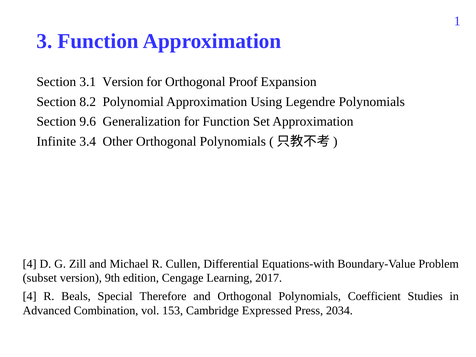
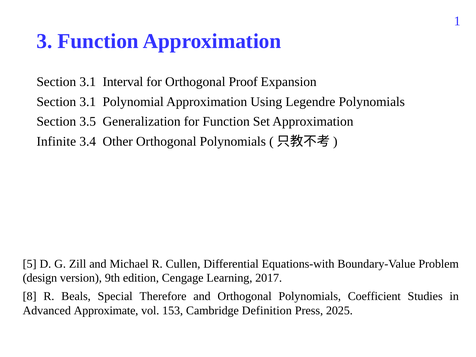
3.1 Version: Version -> Interval (123, 82)
8.2: 8.2 -> 3.1 (88, 102)
9.6: 9.6 -> 3.5 (88, 122)
4: 4 -> 5 (30, 264)
subset: subset -> design (40, 278)
4: 4 -> 8 (30, 296)
Combination: Combination -> Approximate (106, 311)
Expressed: Expressed -> Definition (267, 311)
2034: 2034 -> 2025 (339, 311)
